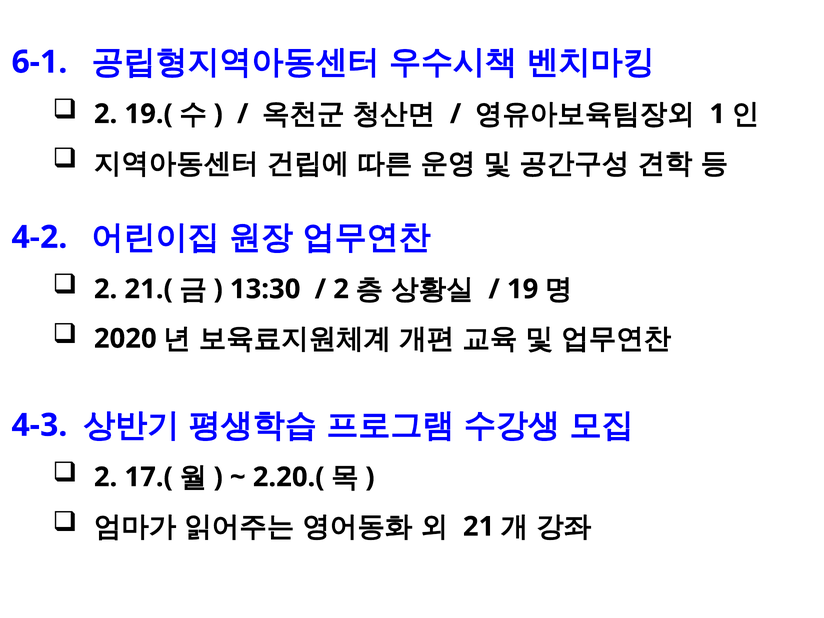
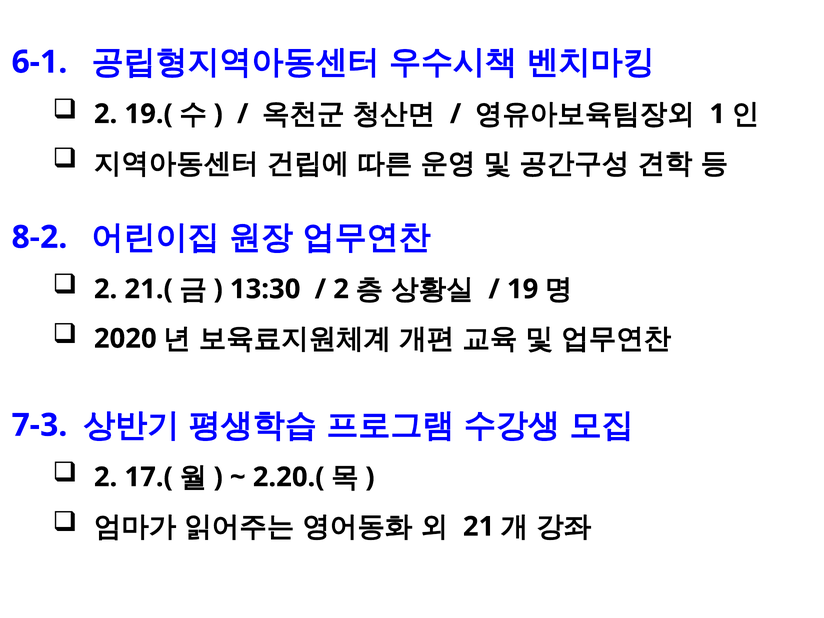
4-2: 4-2 -> 8-2 (39, 237)
4-3: 4-3 -> 7-3 (39, 425)
